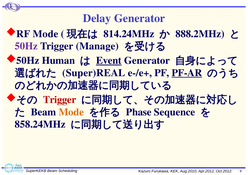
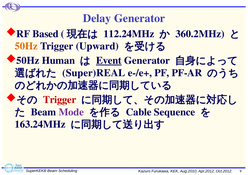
RF Mode: Mode -> Based (46, 34)
814.24MHz: 814.24MHz -> 112.24MHz (129, 34)
888.2MHz: 888.2MHz -> 360.2MHz (200, 34)
50Hz colour: purple -> orange (26, 46)
Manage: Manage -> Upward (97, 46)
PF-AR underline: present -> none (187, 73)
Mode colour: orange -> purple (71, 112)
Phase: Phase -> Cable (139, 112)
858.24MHz: 858.24MHz -> 163.24MHz (40, 125)
